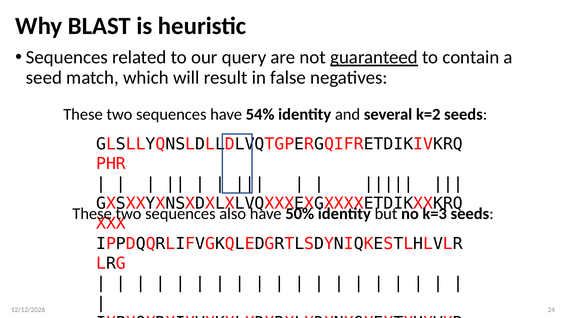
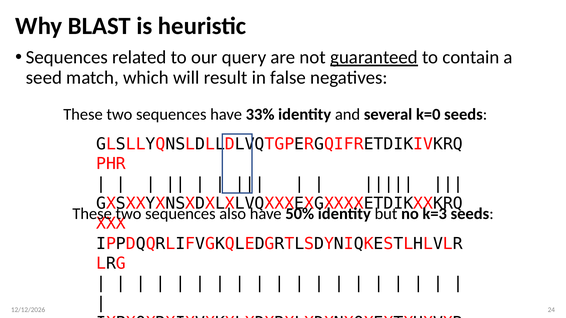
54%: 54% -> 33% (260, 114)
k=2: k=2 -> k=0 (428, 114)
